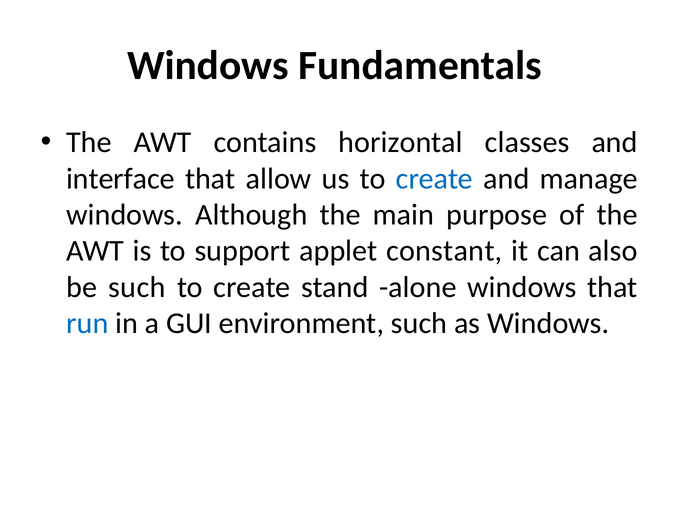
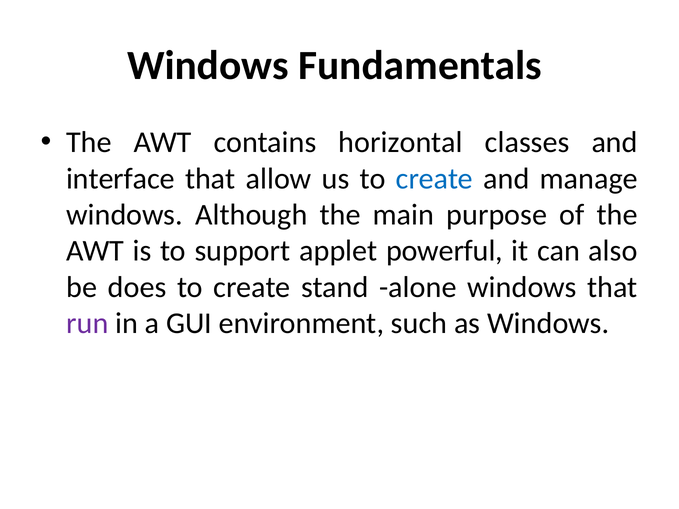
constant: constant -> powerful (444, 251)
be such: such -> does (137, 287)
run colour: blue -> purple (87, 324)
